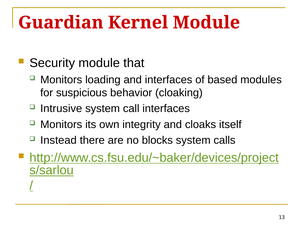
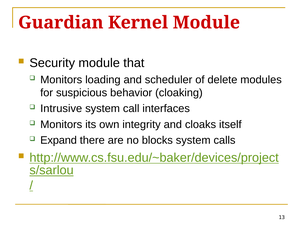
and interfaces: interfaces -> scheduler (169, 80)
based: based -> delete (222, 80)
Instead: Instead -> Expand (59, 140)
